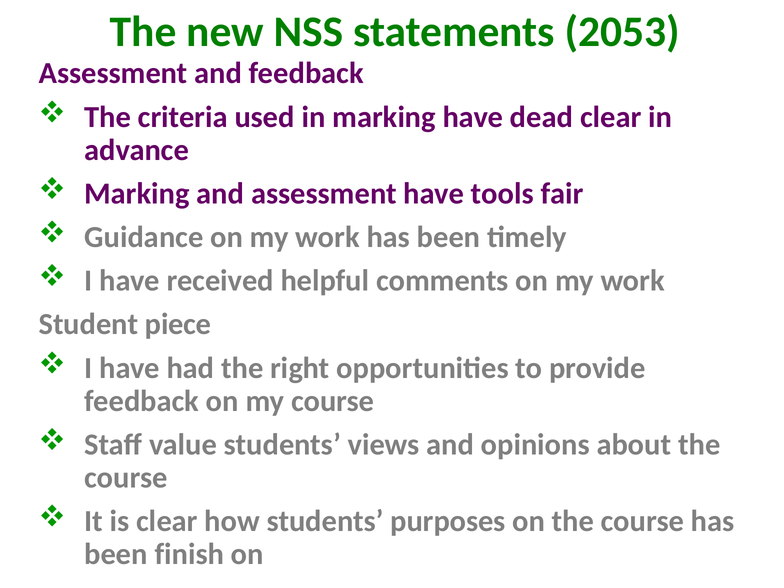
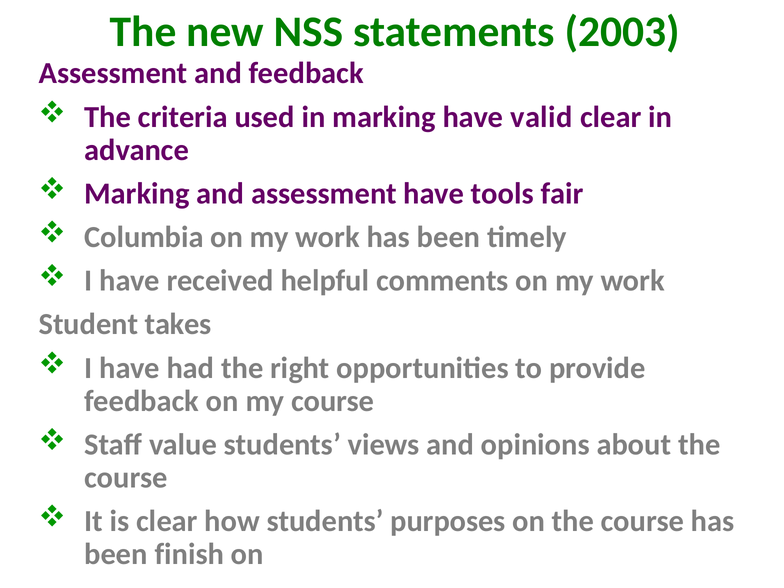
2053: 2053 -> 2003 (622, 32)
dead: dead -> valid (541, 117)
Guidance: Guidance -> Columbia (144, 237)
piece: piece -> takes (178, 324)
